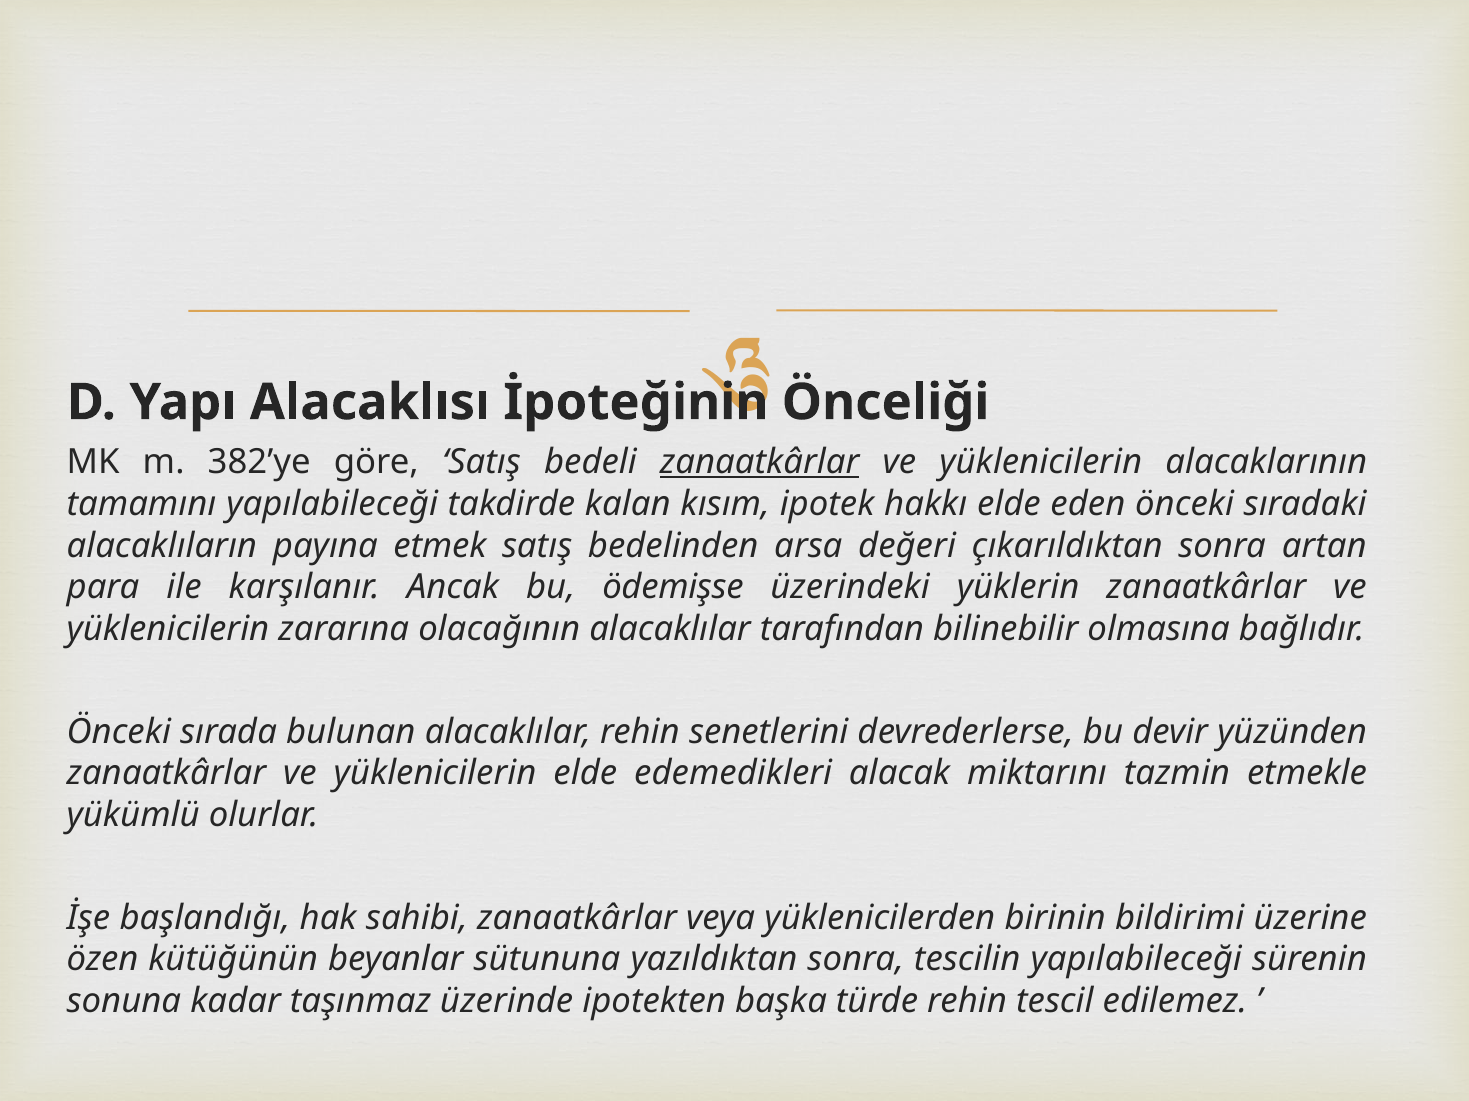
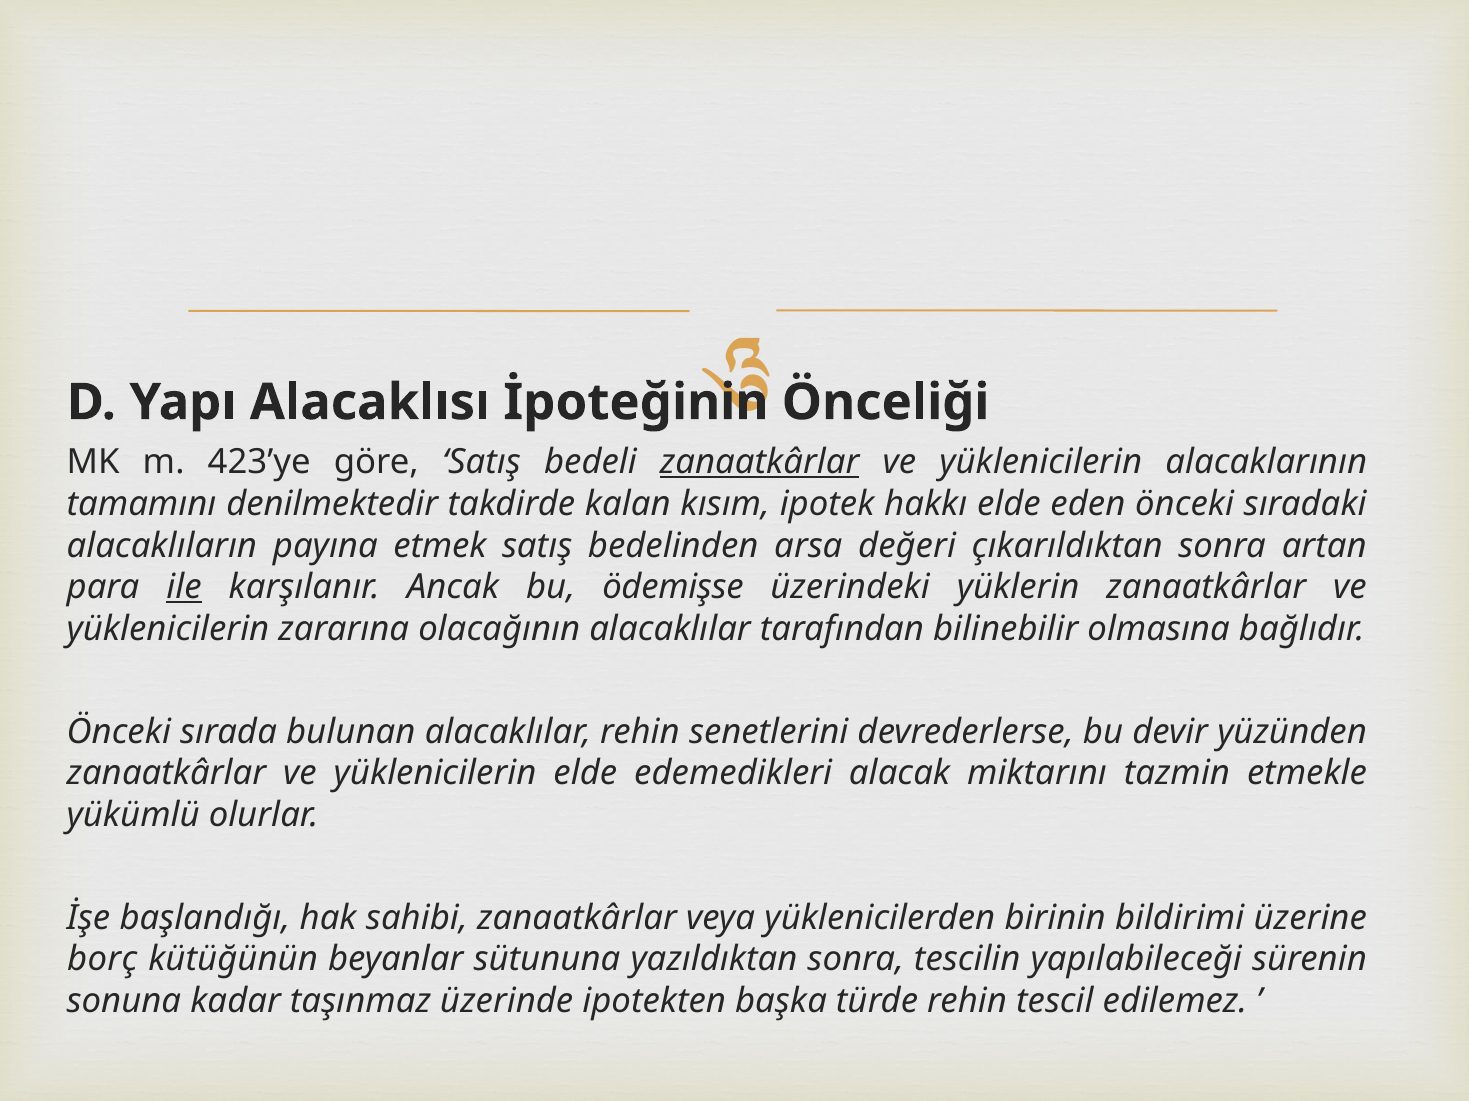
382’ye: 382’ye -> 423’ye (259, 463)
tamamını yapılabileceği: yapılabileceği -> denilmektedir (332, 504)
ile underline: none -> present (184, 588)
özen: özen -> borç (102, 960)
